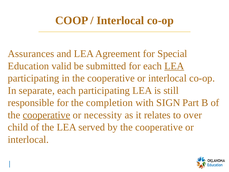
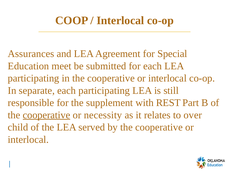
valid: valid -> meet (62, 66)
LEA underline: present -> none (174, 66)
completion: completion -> supplement (110, 103)
SIGN: SIGN -> REST (168, 103)
